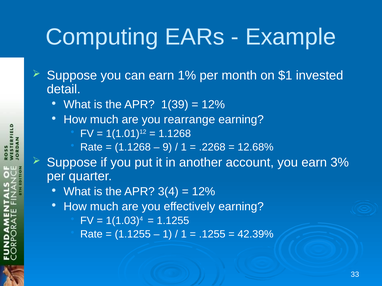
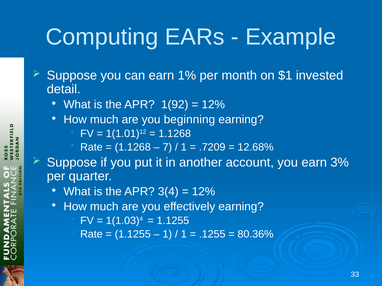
1(39: 1(39 -> 1(92 (175, 105)
rearrange: rearrange -> beginning (189, 120)
9: 9 -> 7 (167, 147)
.2268: .2268 -> .7209 (212, 147)
42.39%: 42.39% -> 80.36% (256, 235)
